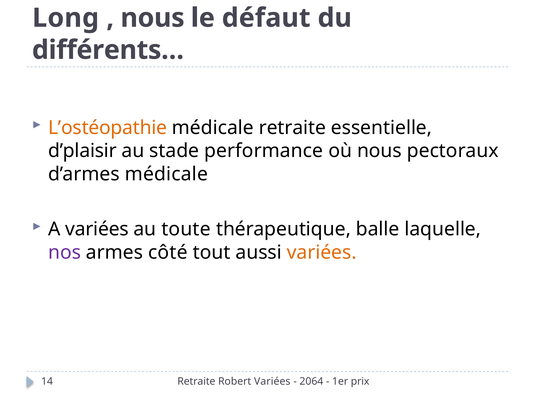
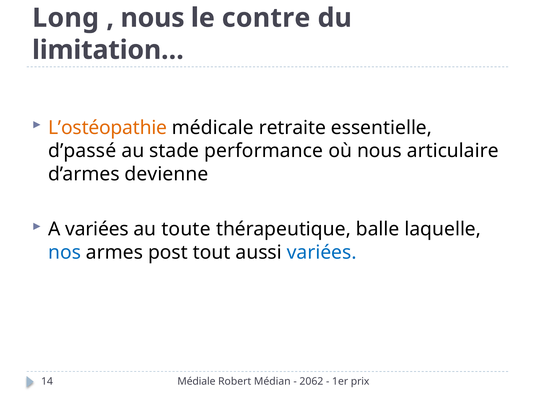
défaut: défaut -> contre (266, 18)
différents…: différents… -> limitation… (108, 50)
d’plaisir: d’plaisir -> d’passé (82, 151)
pectoraux: pectoraux -> articulaire (453, 151)
d’armes médicale: médicale -> devienne (167, 174)
nos colour: purple -> blue (65, 253)
côté: côté -> post (168, 253)
variées colour: orange -> blue (322, 253)
Retraite: Retraite -> Médiale (196, 382)
Robert Variées: Variées -> Médian (272, 382)
2064: 2064 -> 2062 (311, 382)
